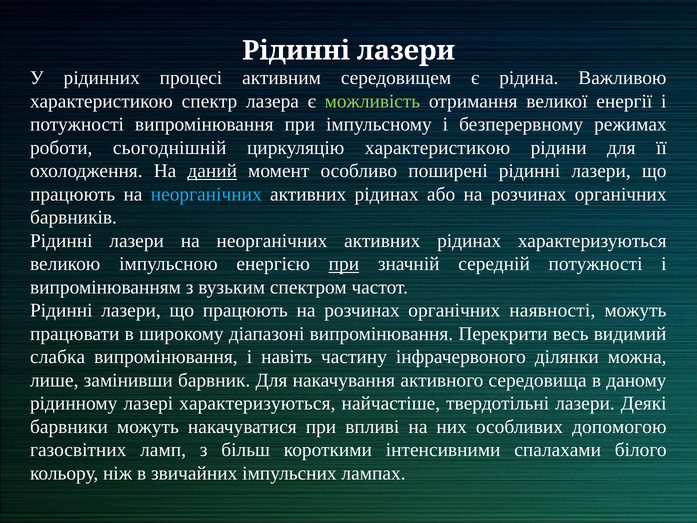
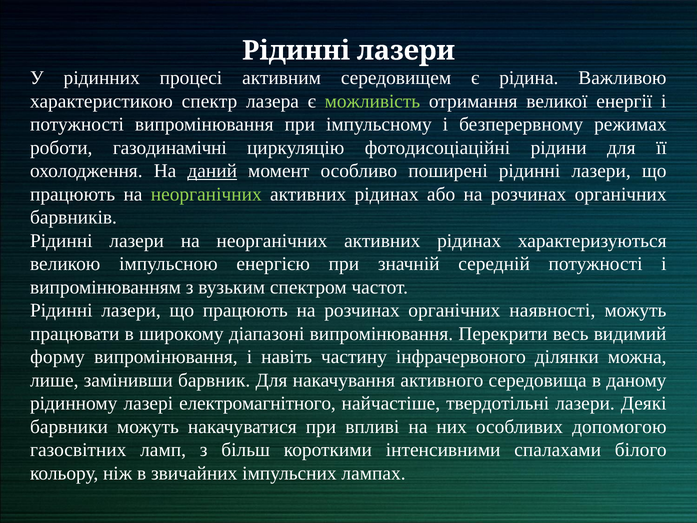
сьогоднішній: сьогоднішній -> газодинамічні (170, 148)
циркуляцію характеристикою: характеристикою -> фотодисоціаційні (437, 148)
неорганічних colour: light blue -> light green (206, 194)
при underline: present -> none (344, 264)
слабка: слабка -> форму (58, 357)
лазері характеризуються: характеризуються -> електромагнітного (257, 403)
